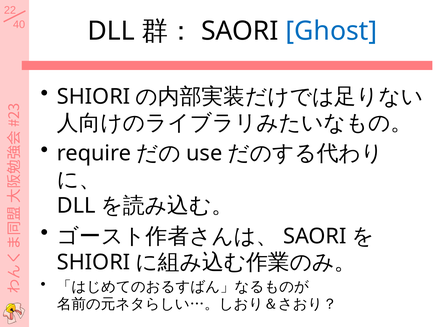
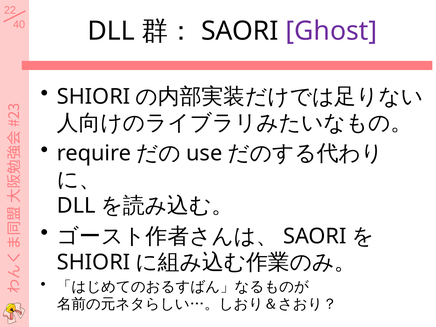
Ghost colour: blue -> purple (331, 31)
